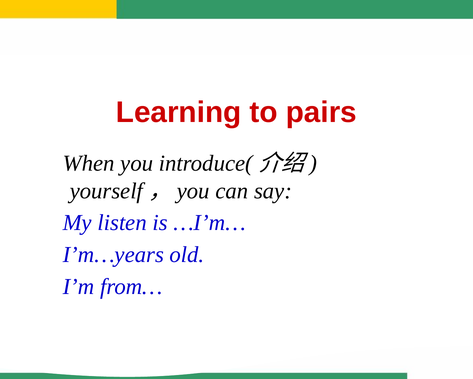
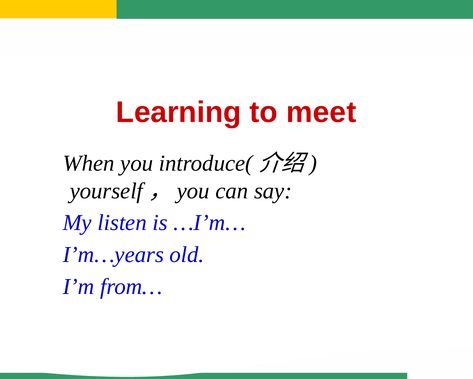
pairs: pairs -> meet (321, 112)
